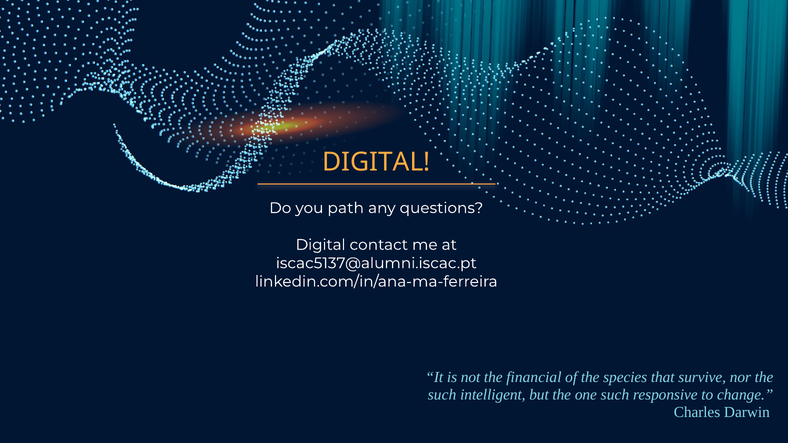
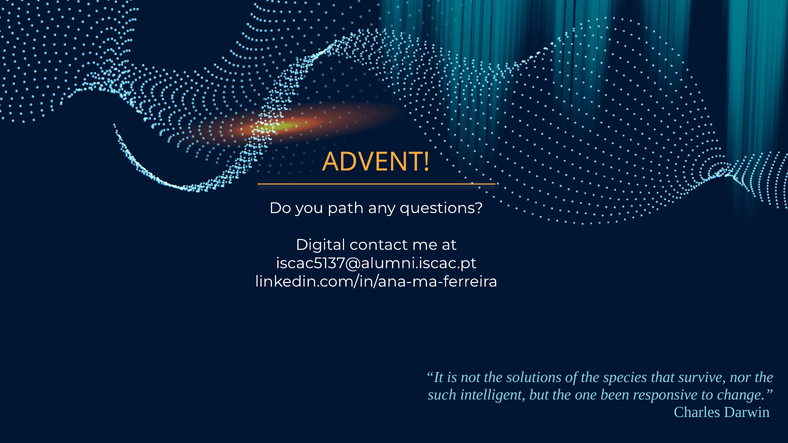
DIGITAL: DIGITAL -> ADVENT (376, 162)
financial: financial -> solutions (534, 378)
one such: such -> been (615, 395)
